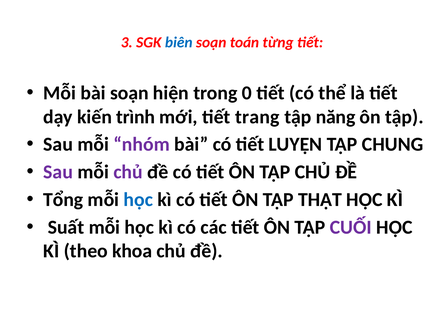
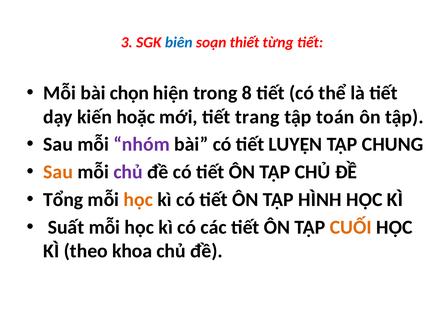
toán: toán -> thiết (245, 43)
bài soạn: soạn -> chọn (129, 93)
0: 0 -> 8 (247, 93)
trình: trình -> hoặc (136, 117)
năng: năng -> toán (335, 117)
Sau colour: purple -> orange (58, 172)
học colour: blue -> orange (138, 200)
THẬT: THẬT -> HÌNH (320, 200)
CUỐI colour: purple -> orange (351, 227)
